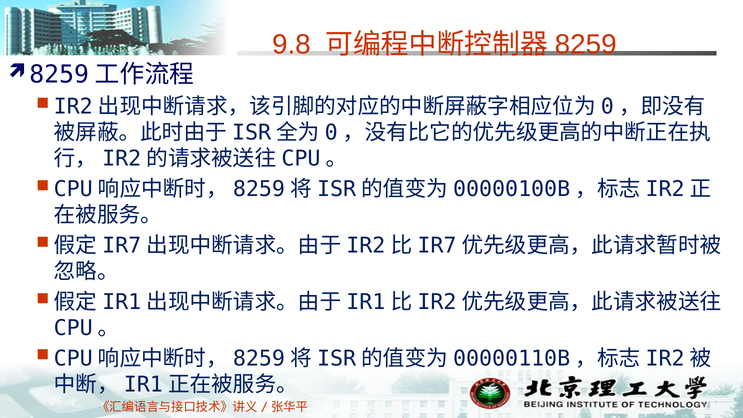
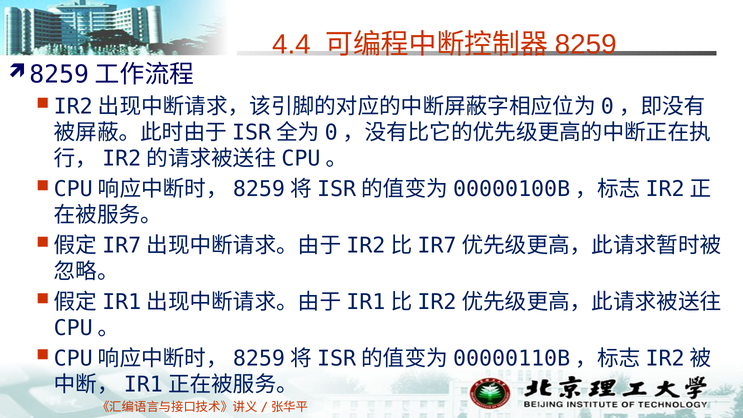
9.8: 9.8 -> 4.4 (291, 45)
